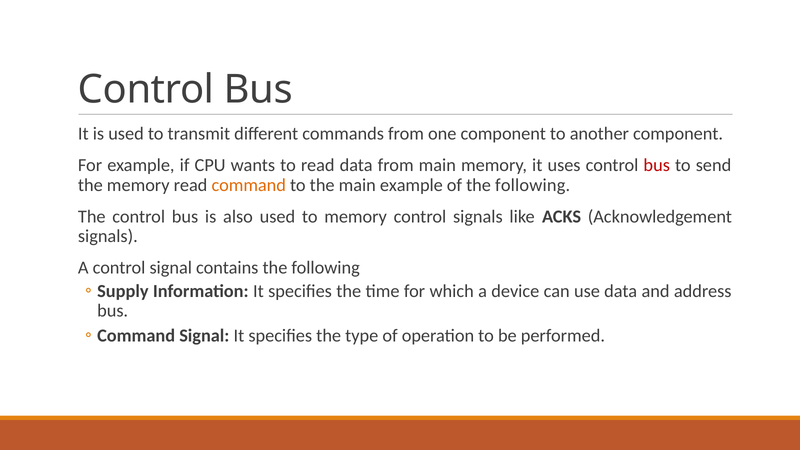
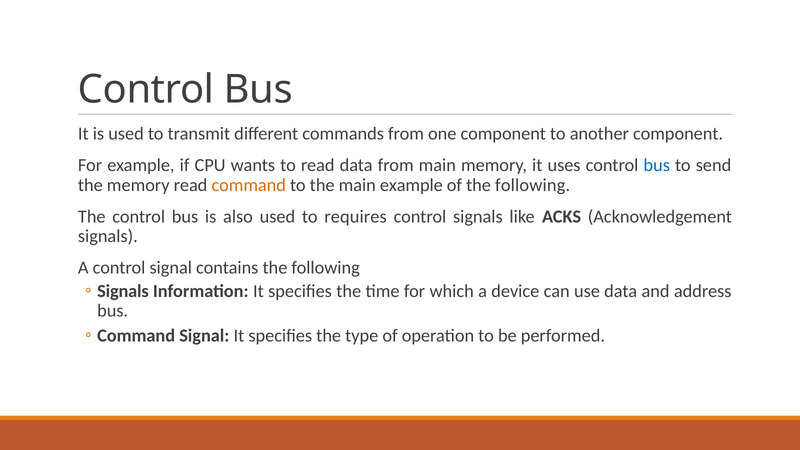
bus colour: red -> blue (657, 165)
to memory: memory -> requires (356, 217)
Supply: Supply -> Signals (123, 291)
